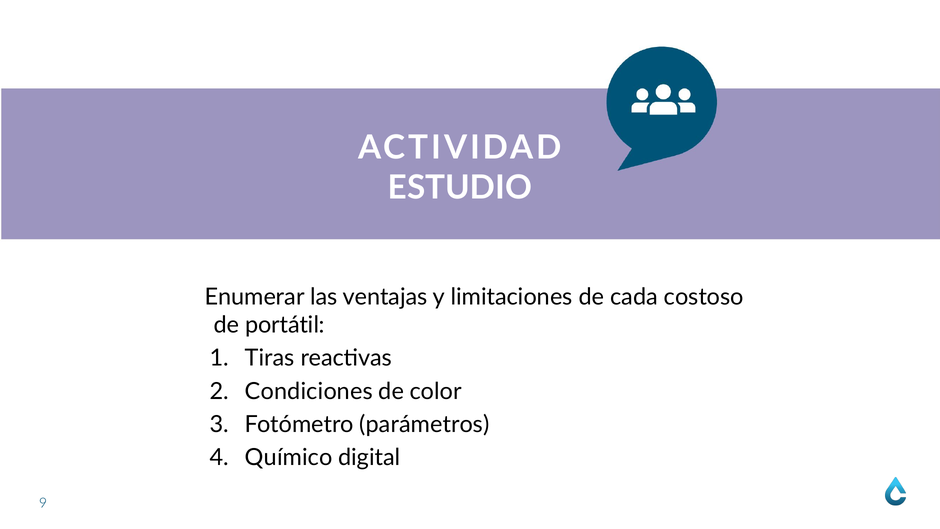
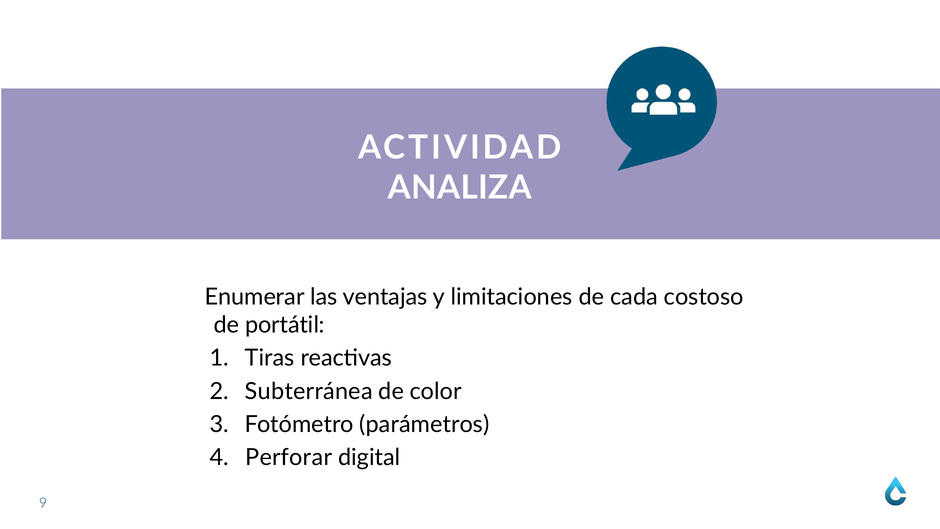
ESTUDIO: ESTUDIO -> ANALIZA (460, 188)
Condiciones: Condiciones -> Subterránea (309, 391)
Químico: Químico -> Perforar (289, 457)
